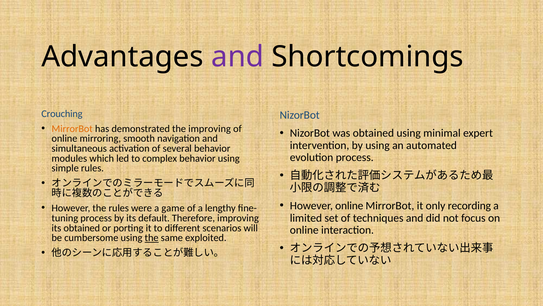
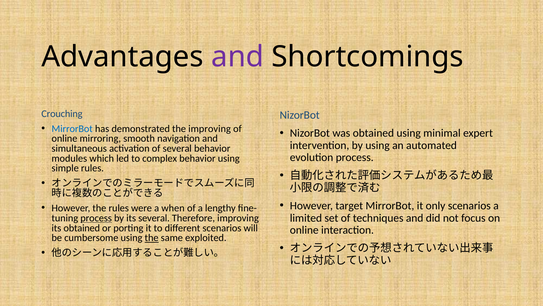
MirrorBot colour: orange -> blue (72, 128)
However online: online -> target (349, 205)
only recording: recording -> scenarios (469, 205)
game: game -> when (173, 208)
process underline: none -> present (96, 218)
its default: default -> several (154, 218)
